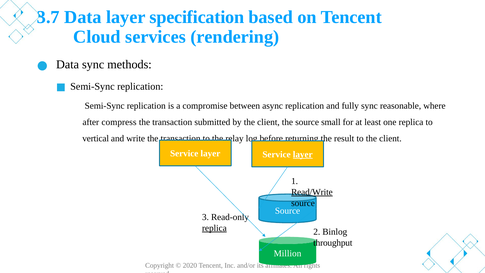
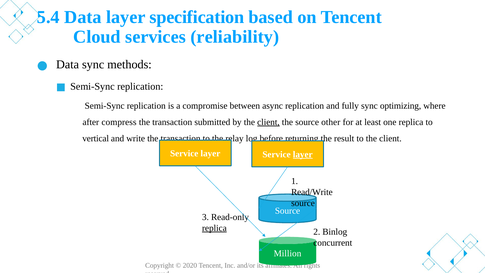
3.7: 3.7 -> 5.4 (48, 17)
rendering: rendering -> reliability (235, 37)
reasonable: reasonable -> optimizing (401, 106)
client underline: none -> present (268, 122)
small: small -> other (331, 122)
Read/Write underline: present -> none (312, 192)
throughput: throughput -> concurrent (333, 243)
